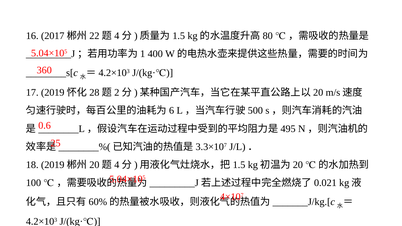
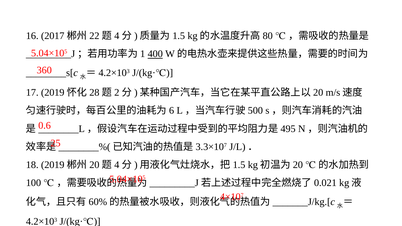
400 underline: none -> present (155, 54)
